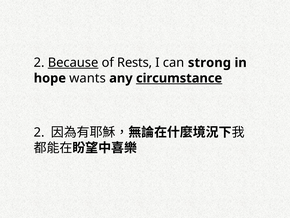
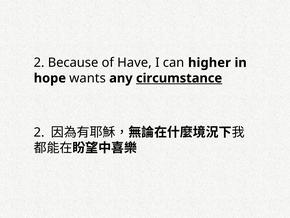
Because underline: present -> none (73, 63)
Rests: Rests -> Have (135, 63)
strong: strong -> higher (209, 63)
